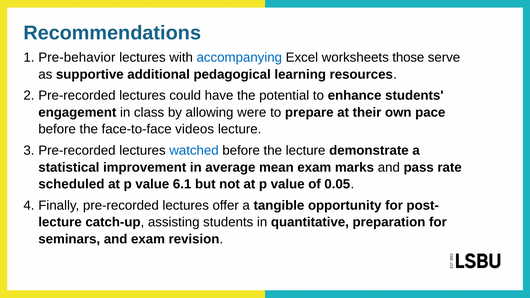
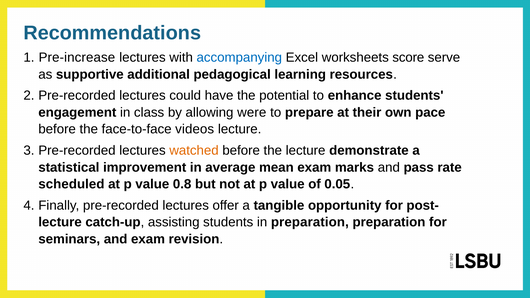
Pre-behavior: Pre-behavior -> Pre-increase (77, 58)
those: those -> score (408, 58)
watched colour: blue -> orange (194, 151)
6.1: 6.1 -> 0.8 (182, 184)
in quantitative: quantitative -> preparation (310, 222)
